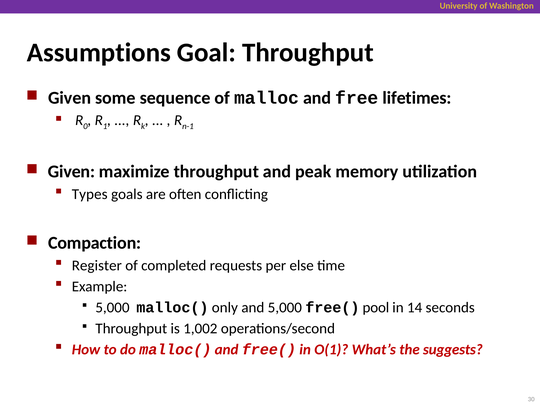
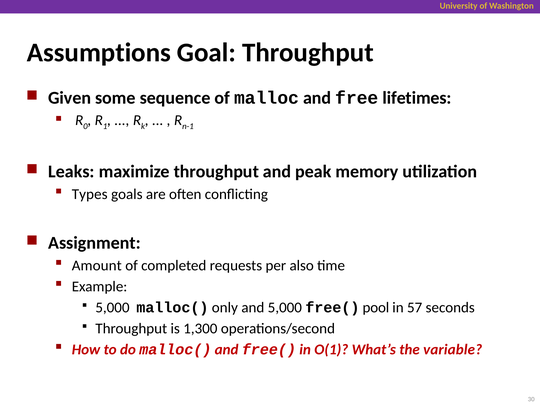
Given: Given -> Leaks (71, 172)
Compaction: Compaction -> Assignment (94, 243)
Register: Register -> Amount (97, 266)
else: else -> also (302, 266)
14: 14 -> 57 (415, 308)
1,002: 1,002 -> 1,300 (200, 329)
suggests: suggests -> variable (453, 350)
